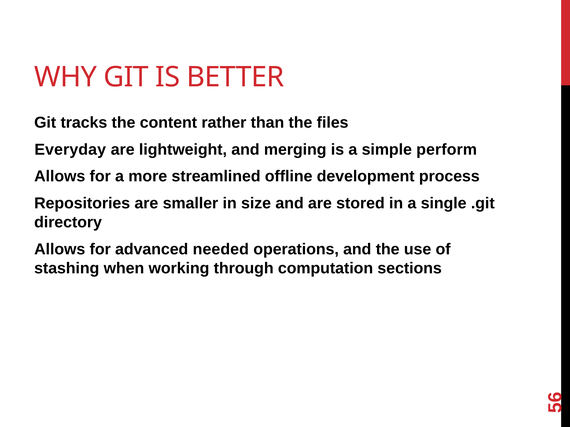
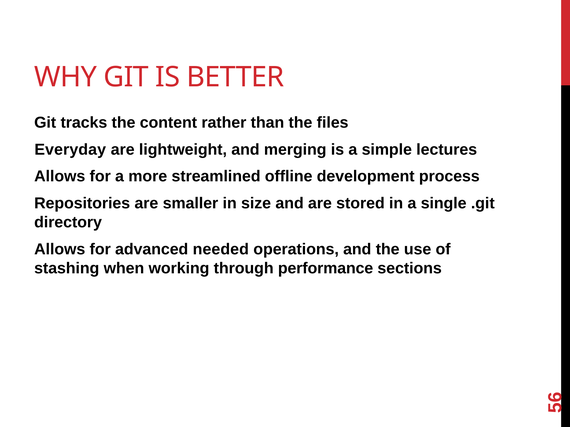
perform: perform -> lectures (447, 150)
computation: computation -> performance (326, 269)
